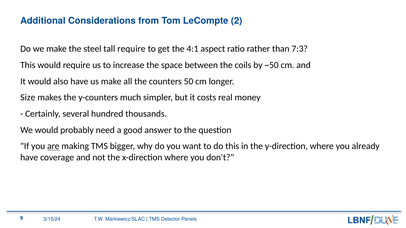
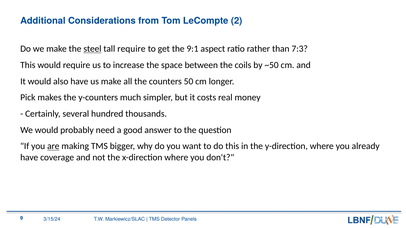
steel underline: none -> present (92, 49)
4:1: 4:1 -> 9:1 (193, 49)
Size: Size -> Pick (28, 98)
